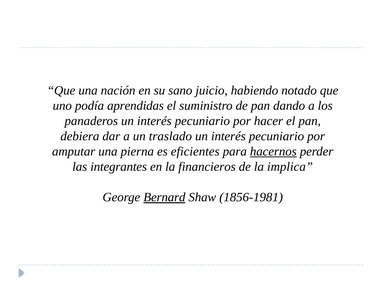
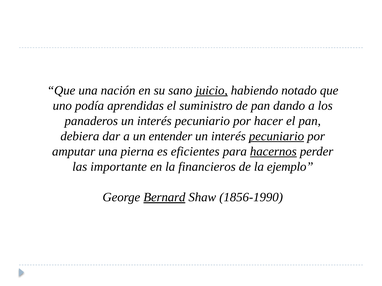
juicio underline: none -> present (212, 91)
traslado: traslado -> entender (170, 137)
pecuniario underline: none -> present (276, 137)
integrantes: integrantes -> importante (119, 167)
implica: implica -> ejemplo (290, 167)
1856-1981: 1856-1981 -> 1856-1990 (251, 198)
